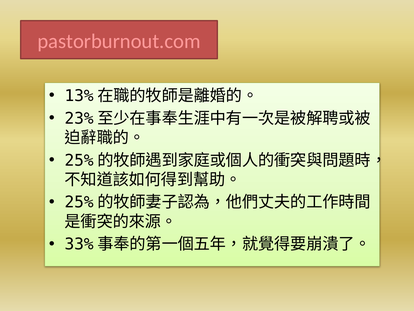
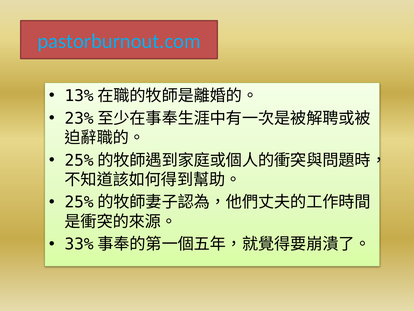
pastorburnout.com colour: pink -> light blue (119, 41)
